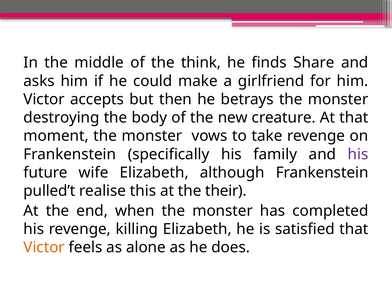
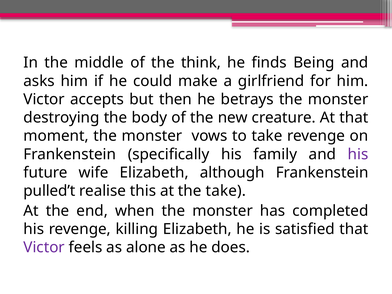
Share: Share -> Being (314, 63)
the their: their -> take (226, 191)
Victor colour: orange -> purple (44, 247)
